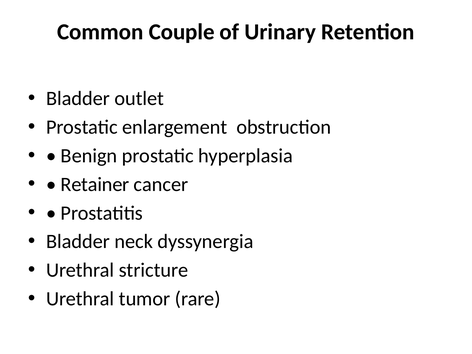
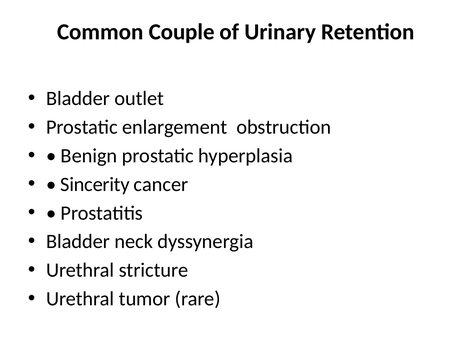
Retainer: Retainer -> Sincerity (95, 184)
